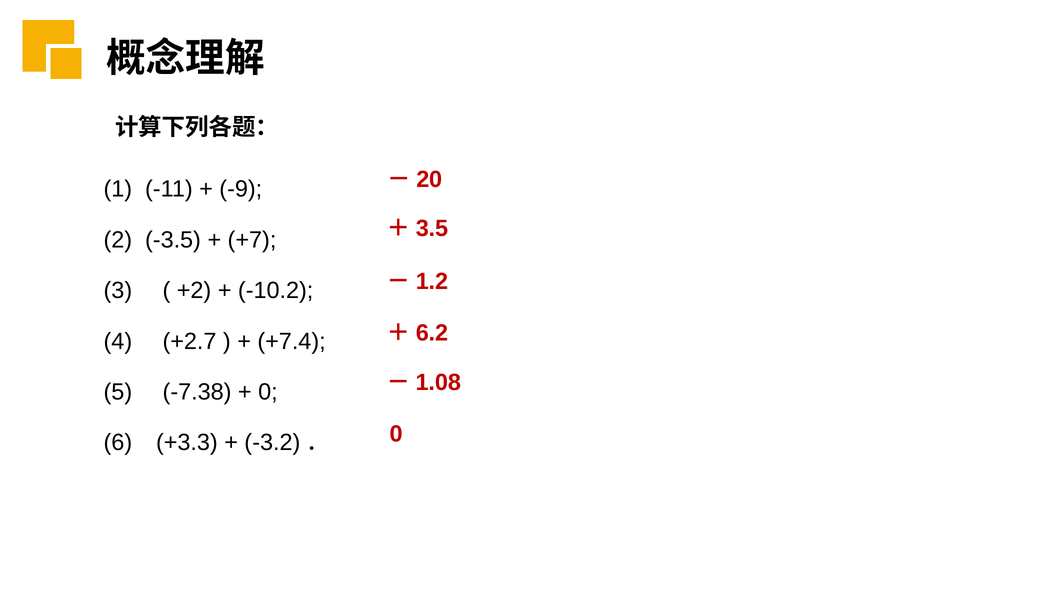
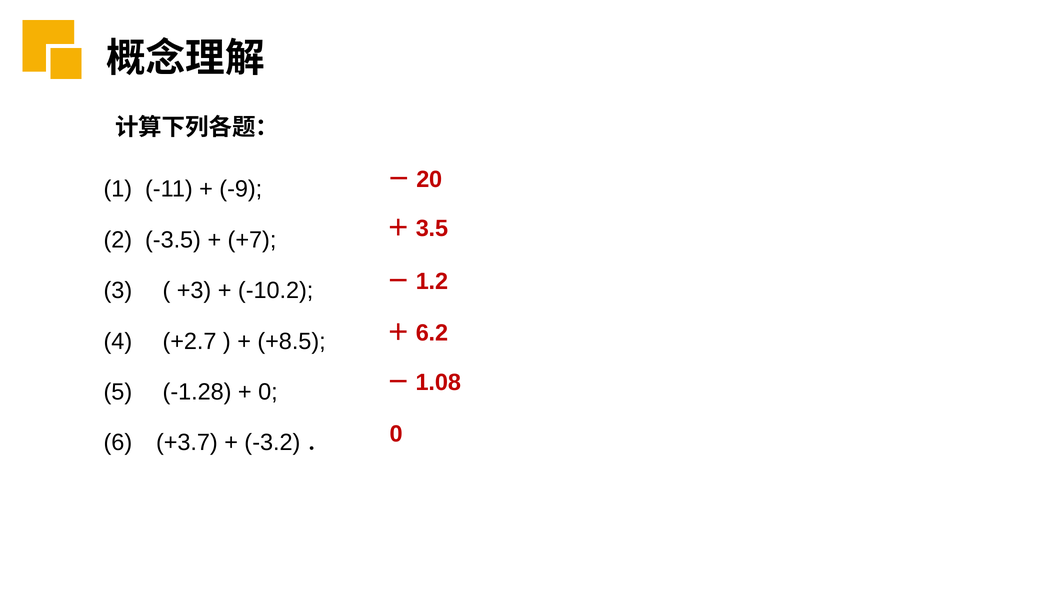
+2: +2 -> +3 (194, 290)
+7.4: +7.4 -> +8.5 (292, 341)
-7.38: -7.38 -> -1.28 (197, 392)
+3.3: +3.3 -> +3.7 (187, 442)
